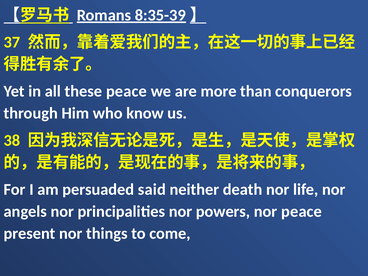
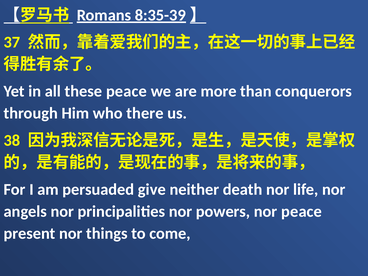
know: know -> there (145, 113)
said: said -> give (152, 189)
